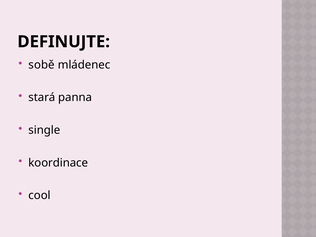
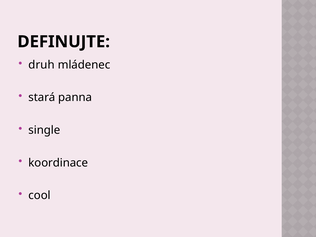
sobě: sobě -> druh (42, 65)
